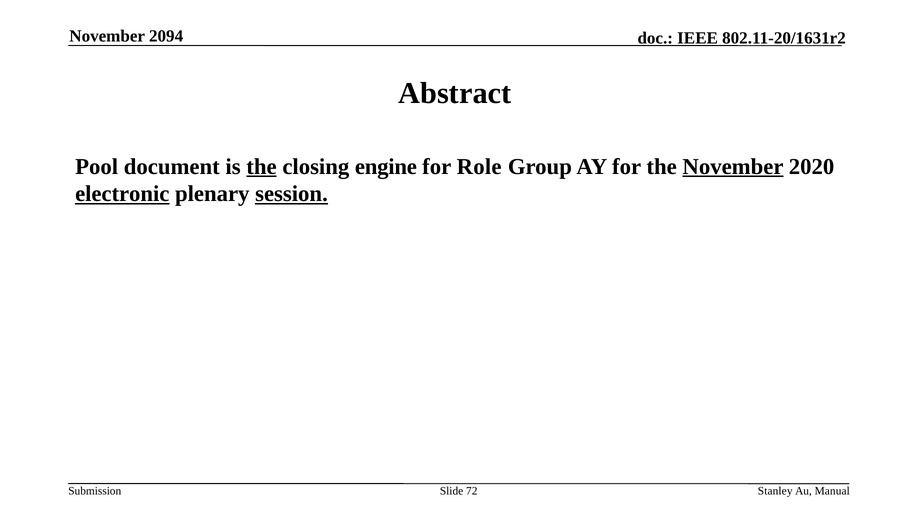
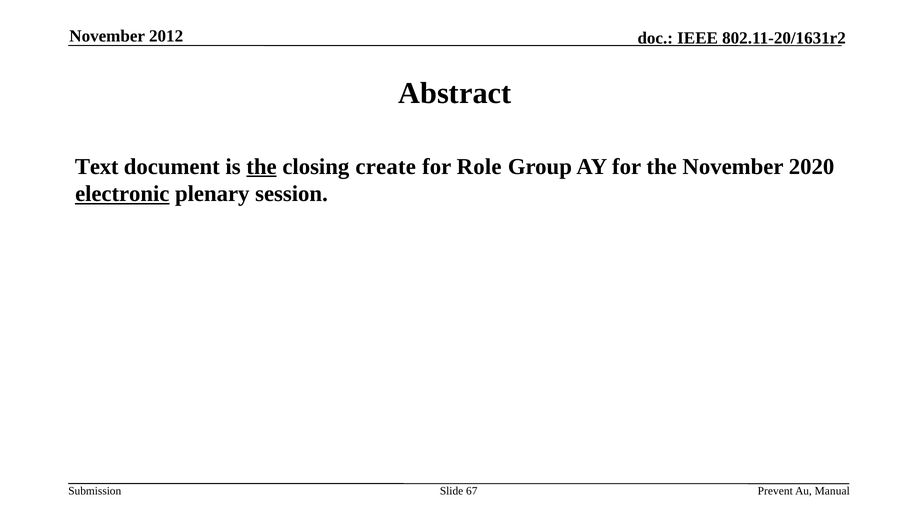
2094: 2094 -> 2012 (166, 36)
Pool: Pool -> Text (97, 167)
engine: engine -> create (386, 167)
November underline: present -> none (733, 167)
session underline: present -> none (292, 194)
72: 72 -> 67 (472, 491)
Stanley: Stanley -> Prevent (775, 491)
